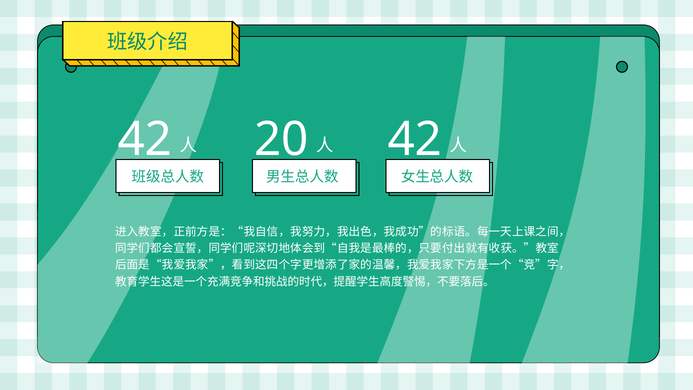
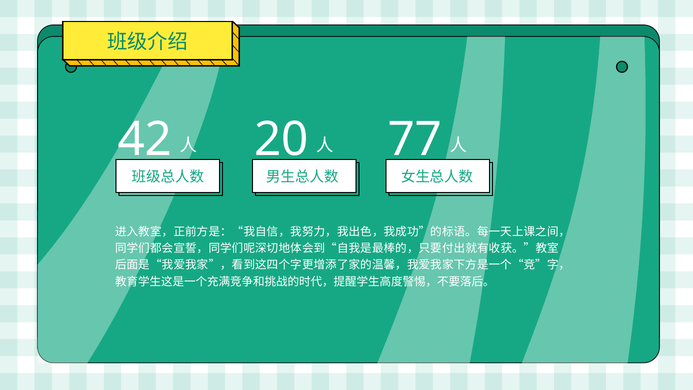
42: 42 -> 77 (415, 139)
